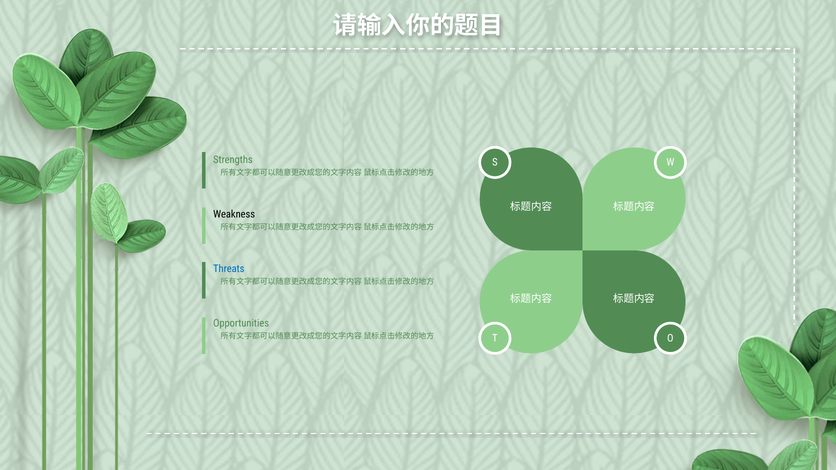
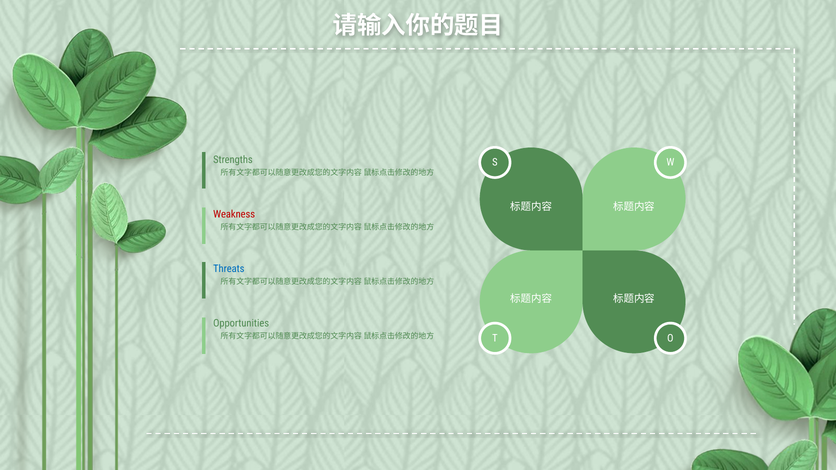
Weakness colour: black -> red (234, 214)
